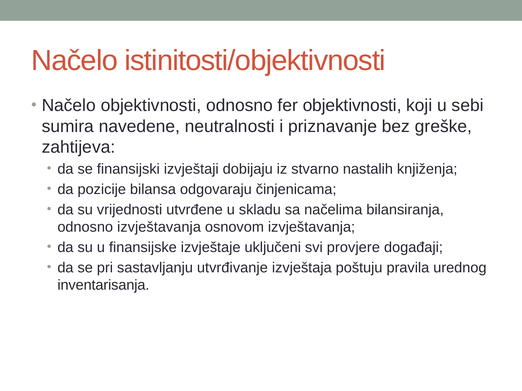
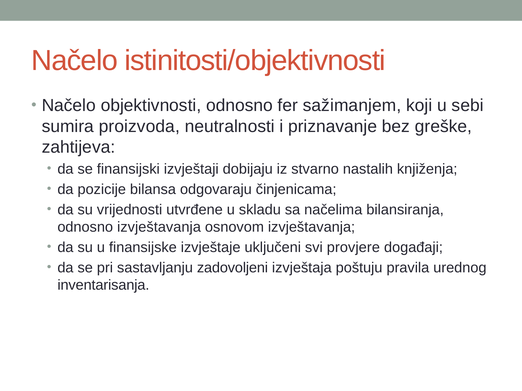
fer objektivnosti: objektivnosti -> sažimanjem (352, 106)
navedene: navedene -> proizvoda (139, 127)
utvrđivanje: utvrđivanje -> zadovoljeni (232, 268)
